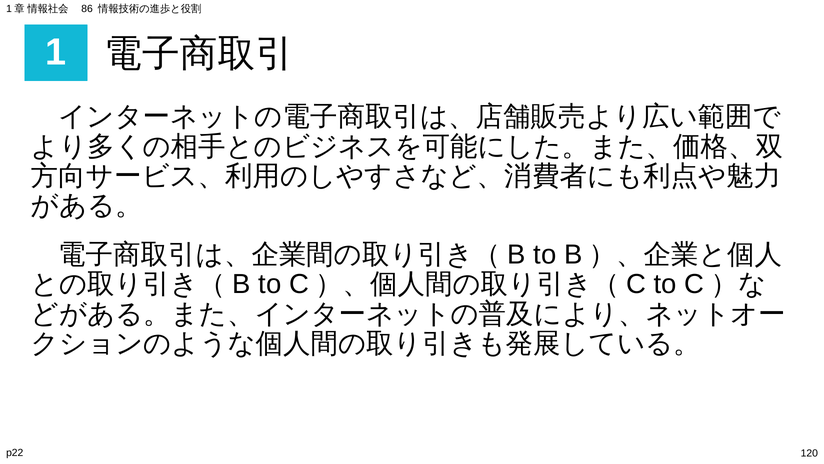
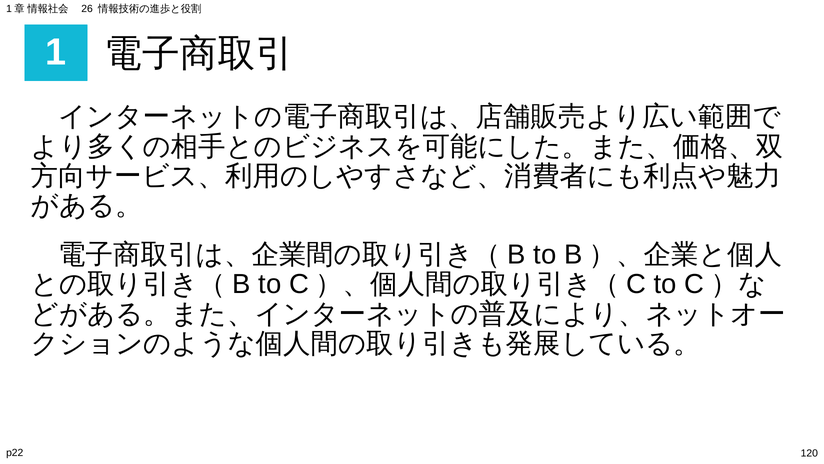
86: 86 -> 26 (87, 9)
